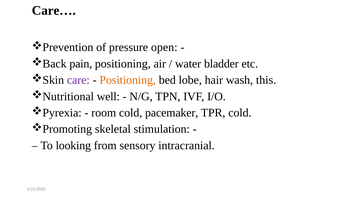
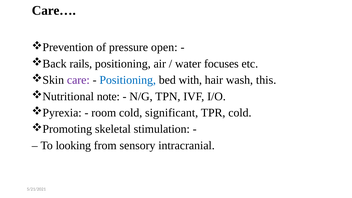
pain: pain -> rails (81, 64)
bladder: bladder -> focuses (221, 64)
Positioning colour: orange -> blue (128, 80)
lobe: lobe -> with (190, 80)
well: well -> note (108, 96)
pacemaker: pacemaker -> significant (172, 113)
